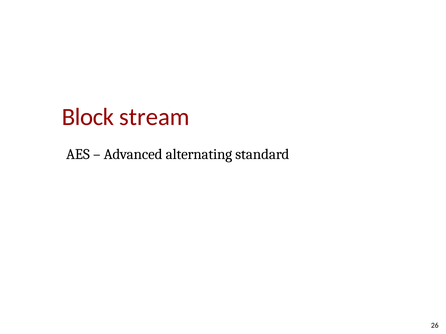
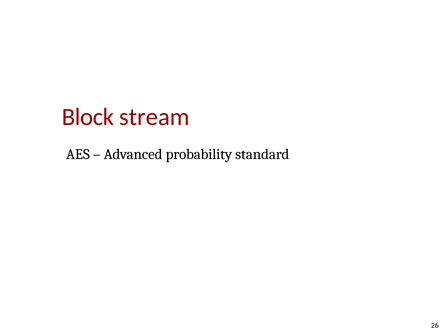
alternating: alternating -> probability (199, 155)
